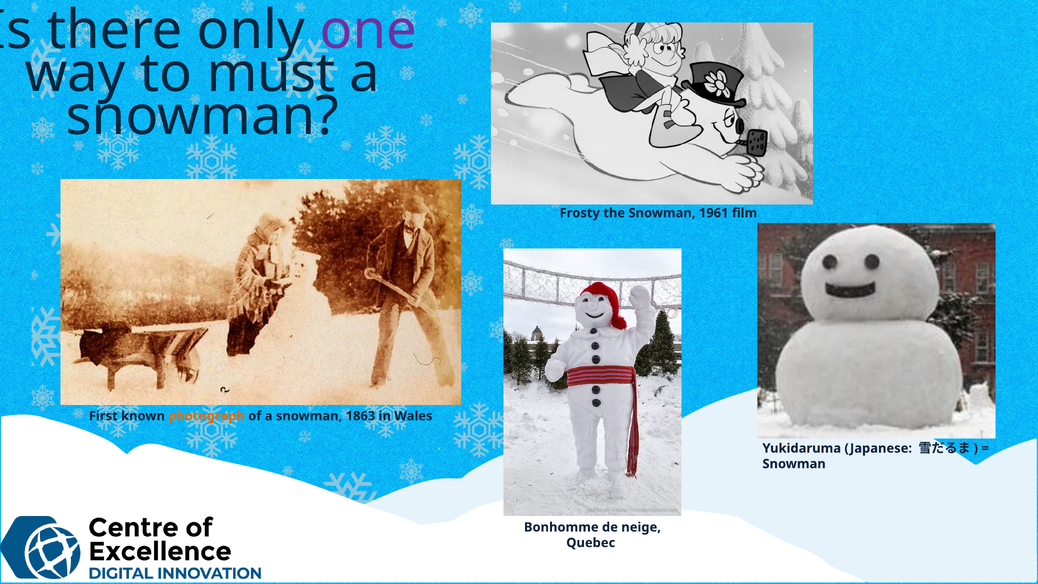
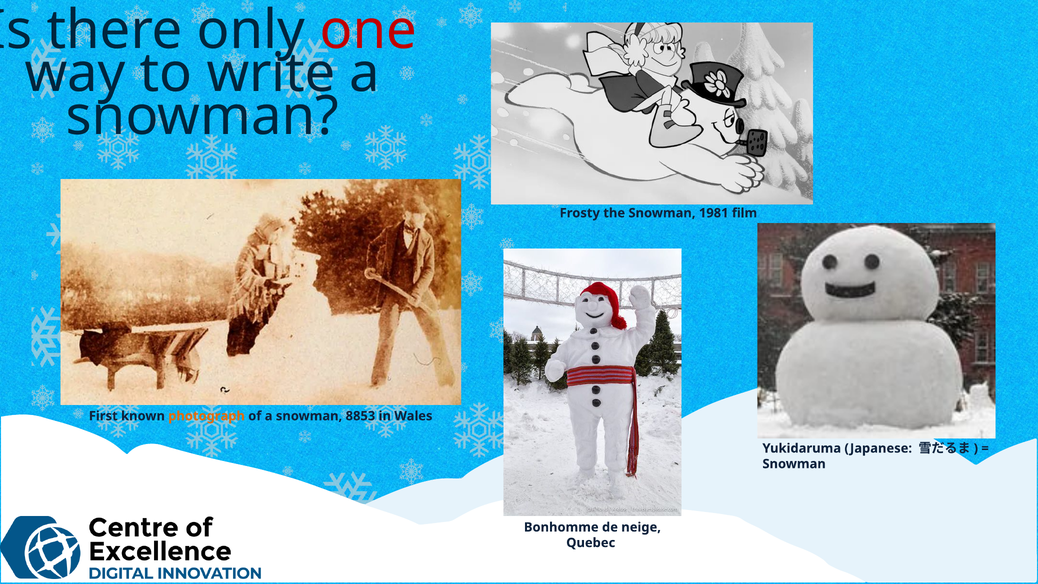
one colour: purple -> red (368, 30)
must: must -> write (271, 73)
1961: 1961 -> 1981 (714, 213)
1863: 1863 -> 8853 (360, 416)
